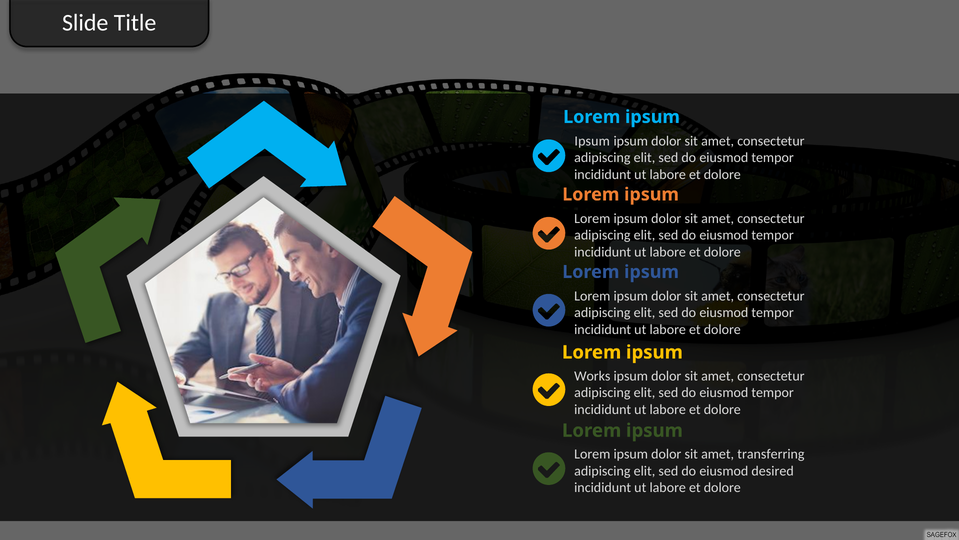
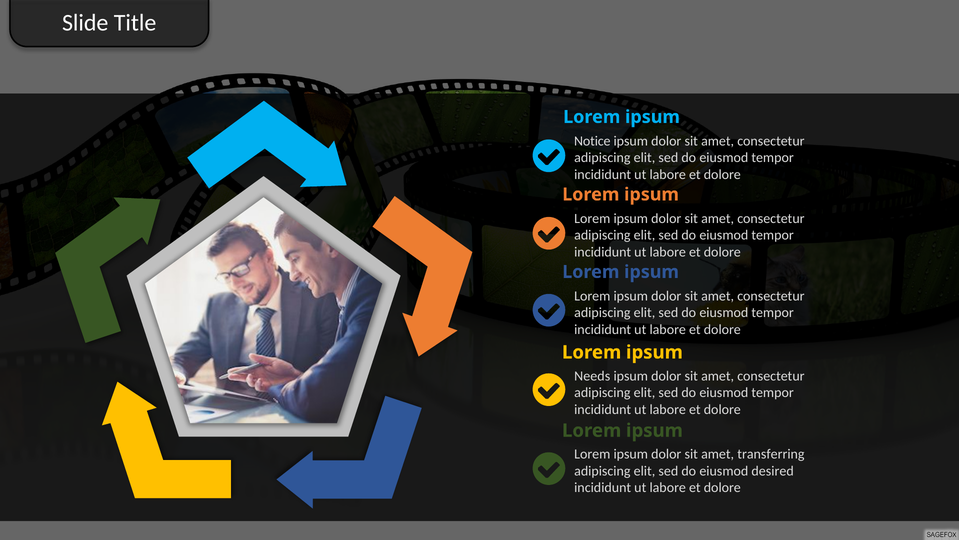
Ipsum: Ipsum -> Notice (592, 141)
Works: Works -> Needs (592, 376)
